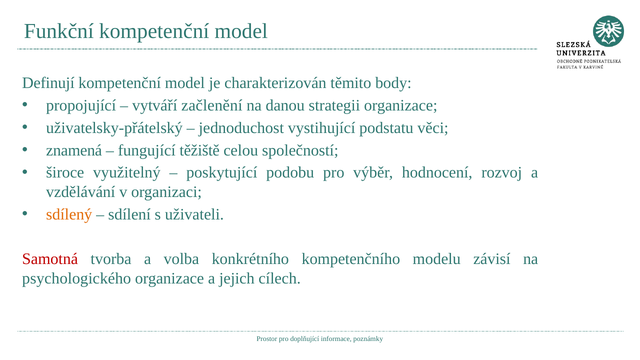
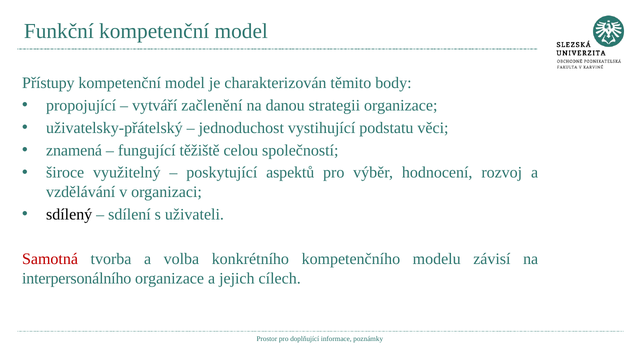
Definují: Definují -> Přístupy (48, 83)
podobu: podobu -> aspektů (290, 173)
sdílený colour: orange -> black (69, 214)
psychologického: psychologického -> interpersonálního (77, 278)
